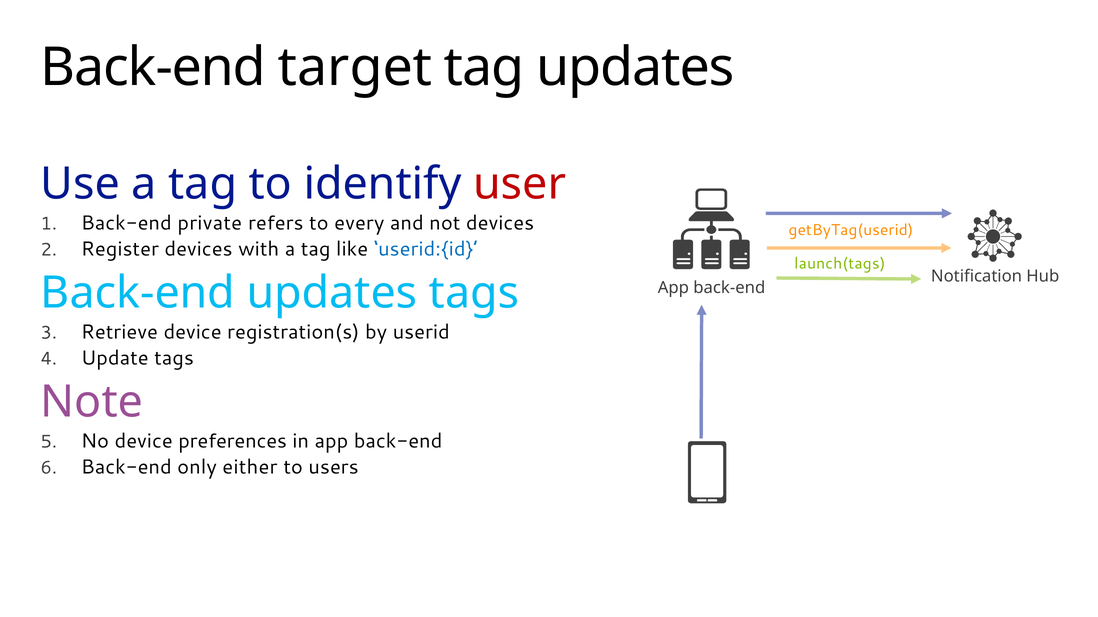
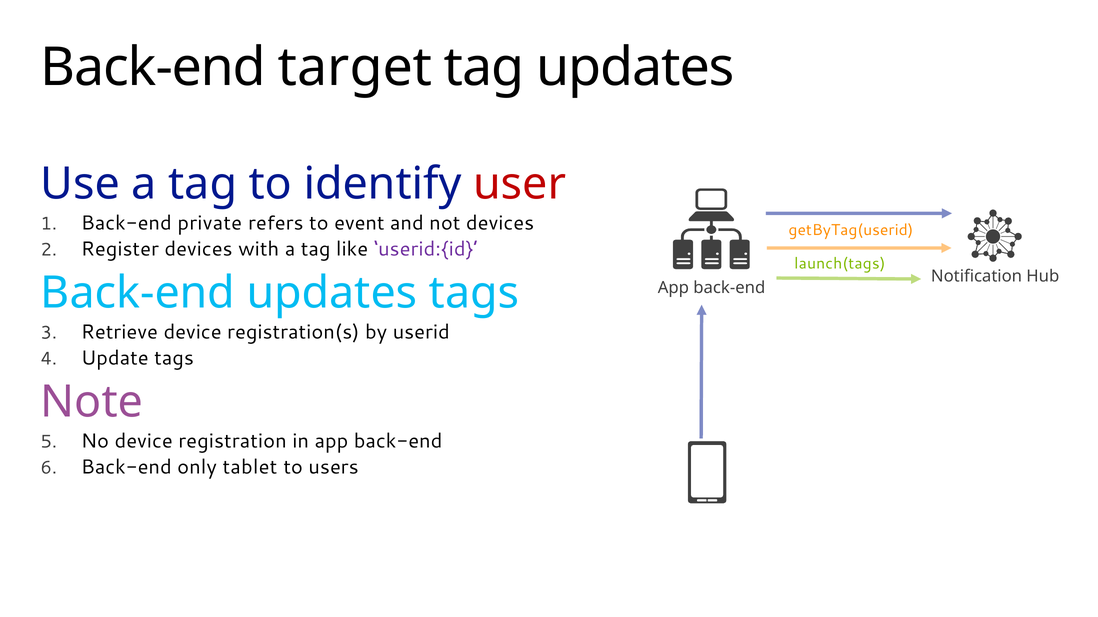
every: every -> event (359, 223)
userid:{id colour: blue -> purple (426, 249)
preferences: preferences -> registration (233, 442)
either: either -> tablet (250, 467)
